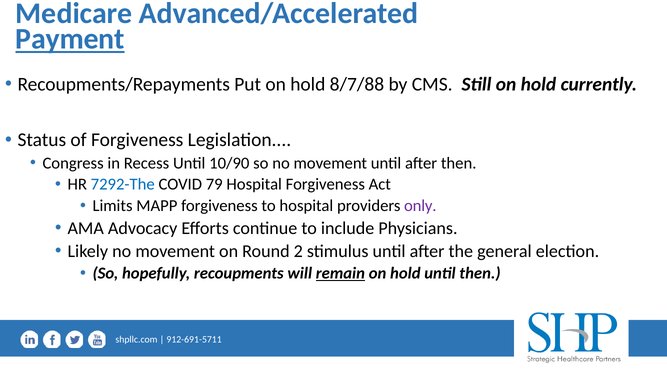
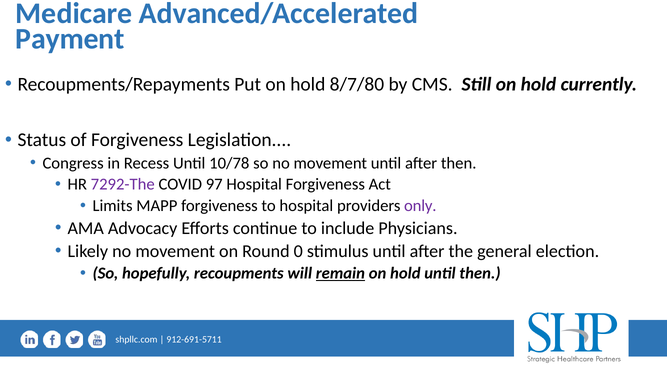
Payment underline: present -> none (70, 39)
8/7/88: 8/7/88 -> 8/7/80 (357, 84)
10/90: 10/90 -> 10/78 (229, 163)
7292-The colour: blue -> purple (123, 185)
79: 79 -> 97 (214, 185)
2: 2 -> 0 (298, 251)
